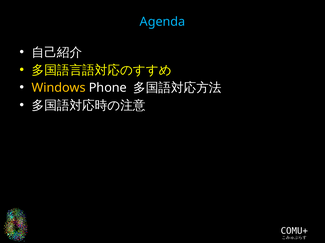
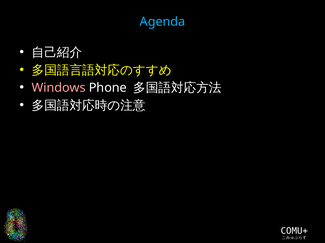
Windows colour: yellow -> pink (59, 88)
